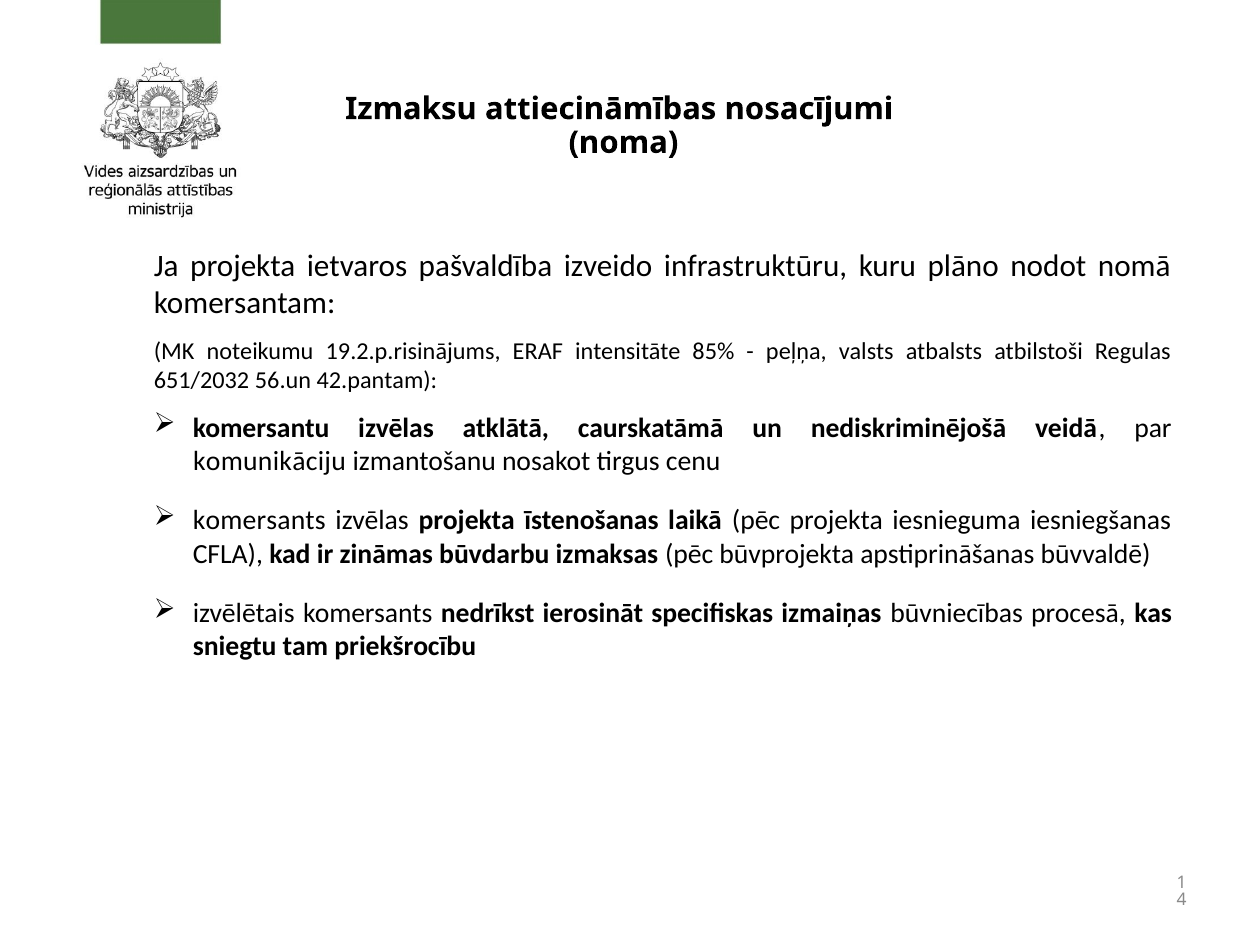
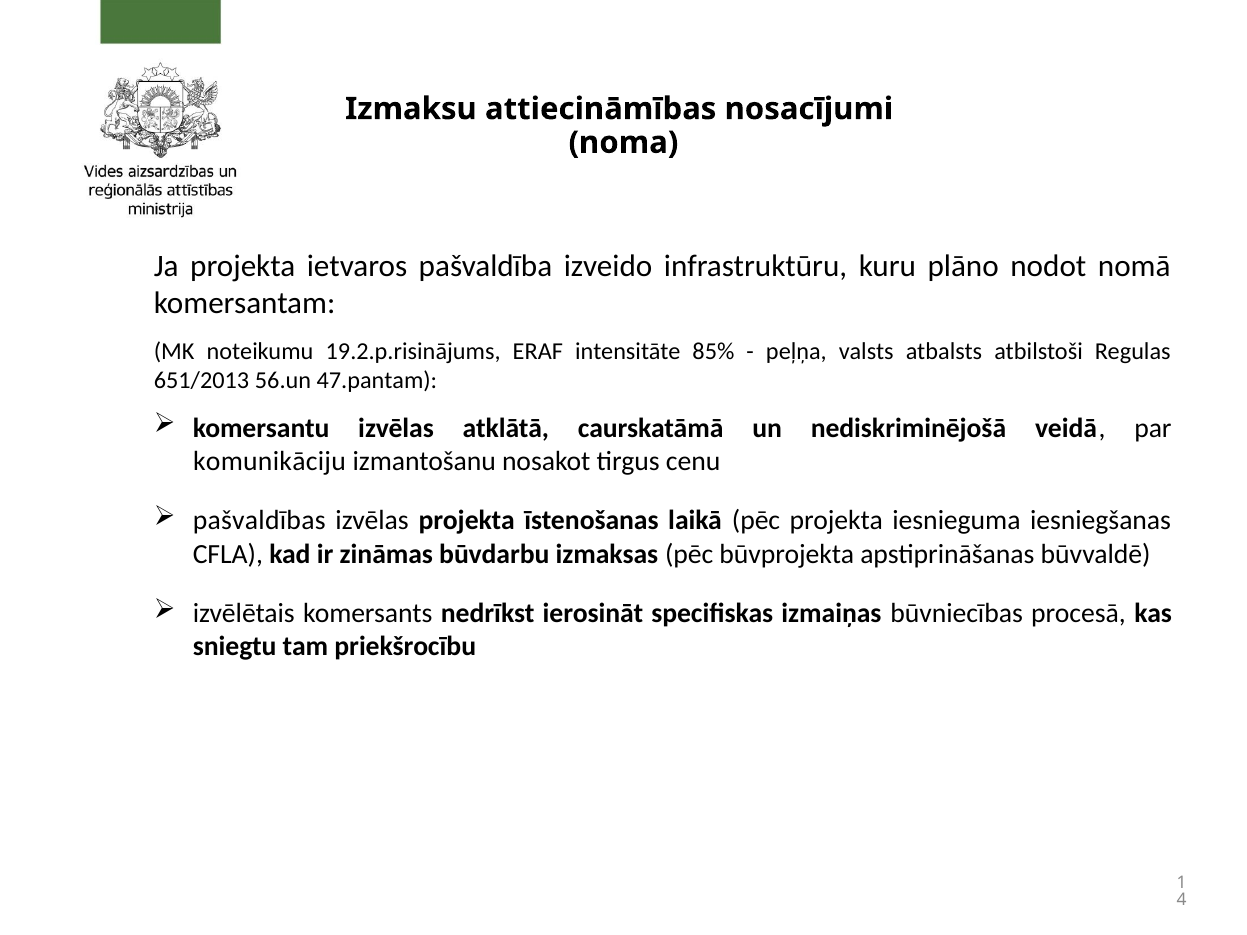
651/2032: 651/2032 -> 651/2013 (202, 381)
42.pantam: 42.pantam -> 47.pantam (377, 381)
komersants: komersants -> pašvaldības (259, 521)
